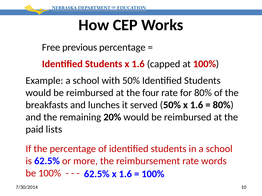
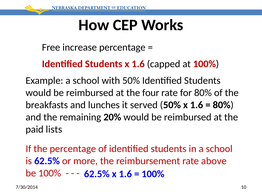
previous: previous -> increase (80, 47)
words: words -> above (214, 161)
